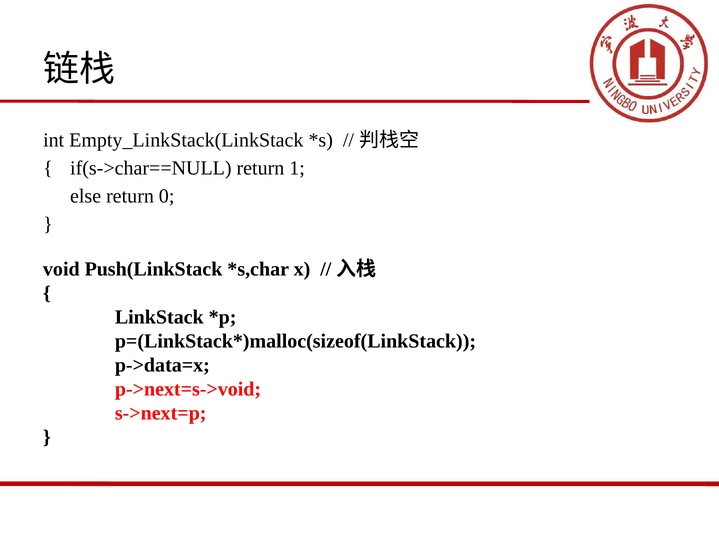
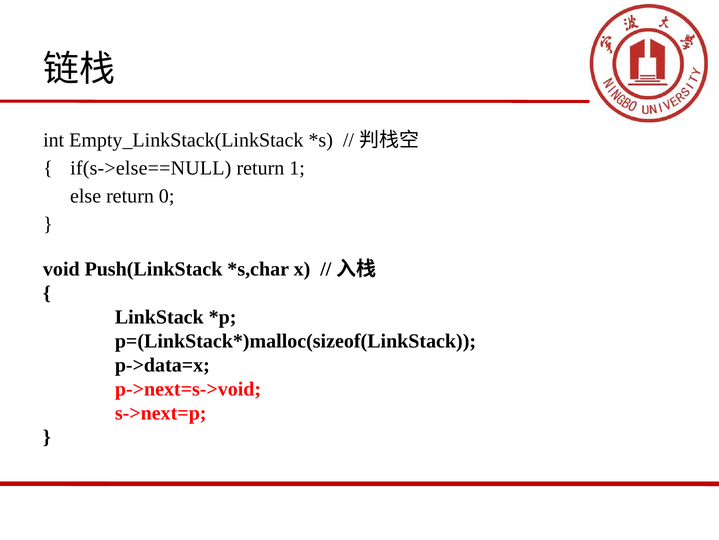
if(s->char==NULL: if(s->char==NULL -> if(s->else==NULL (151, 168)
